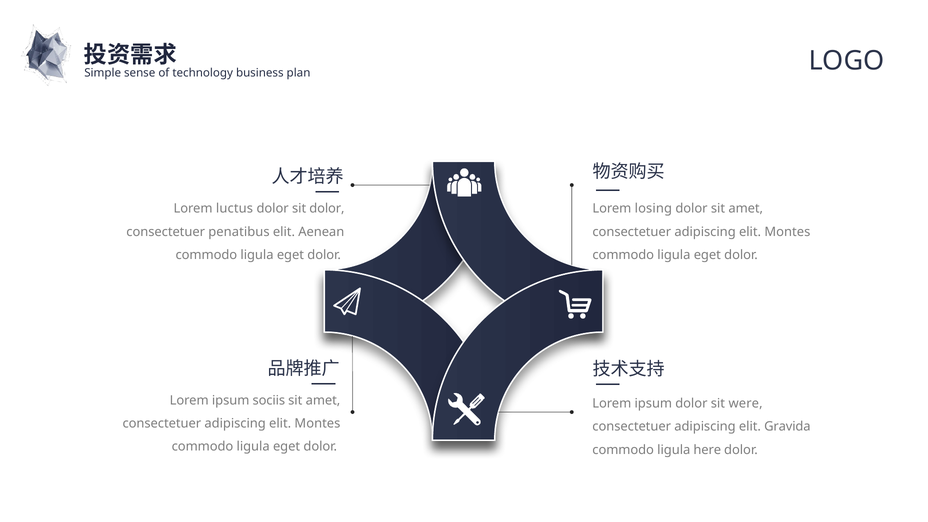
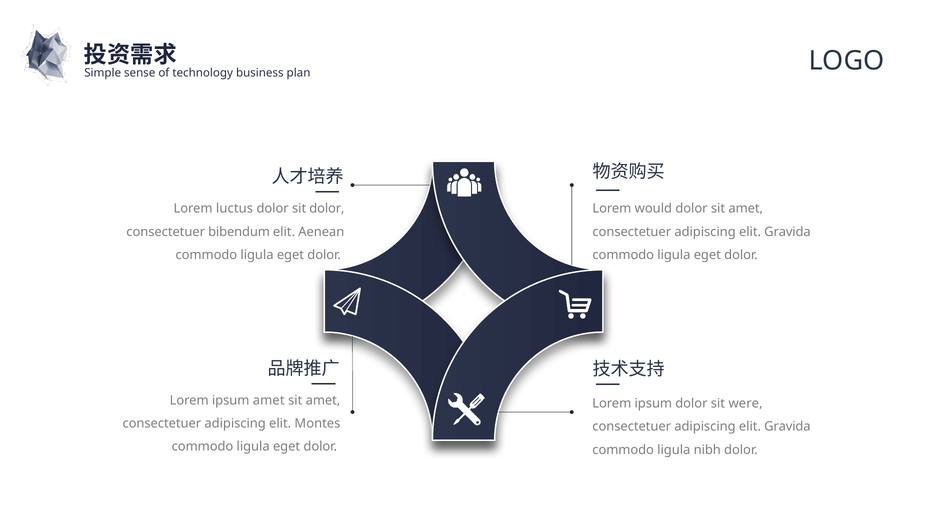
losing: losing -> would (653, 209)
penatibus: penatibus -> bibendum (239, 232)
Montes: Montes -> Gravida (787, 232)
ipsum sociis: sociis -> amet (269, 400)
here: here -> nibh (707, 450)
